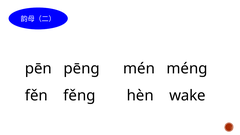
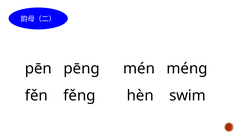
wake: wake -> swim (187, 96)
